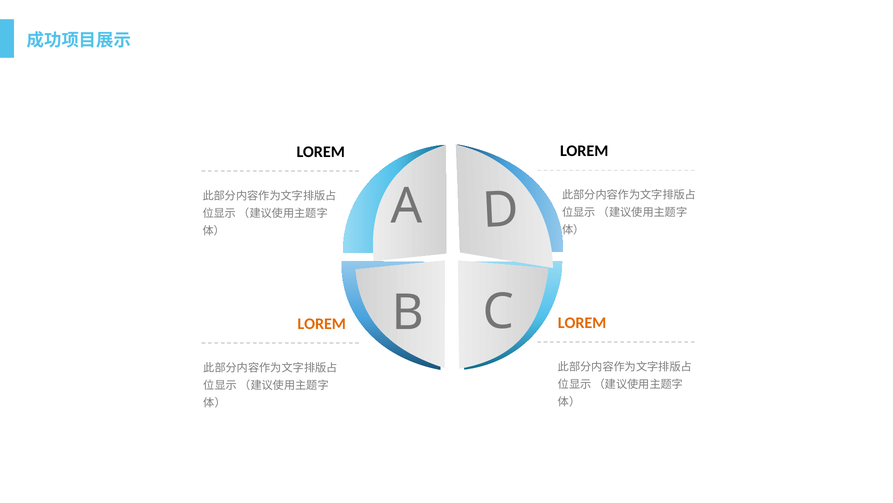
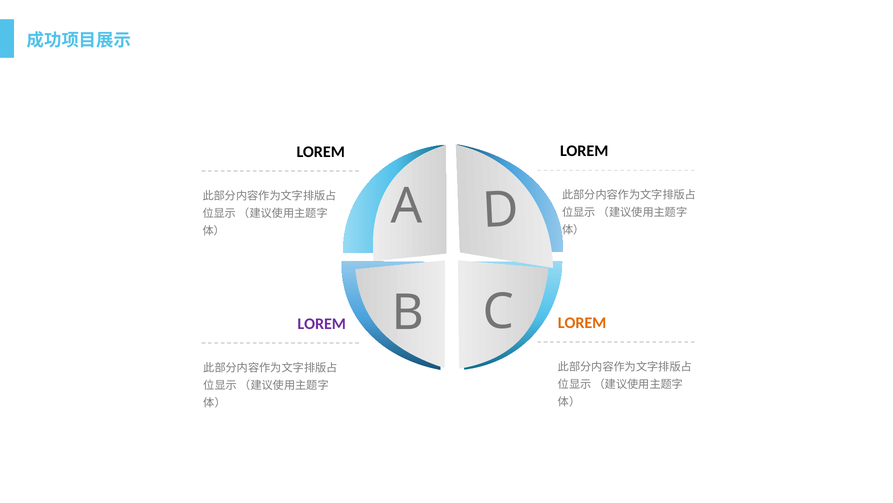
LOREM colour: orange -> purple (322, 323)
